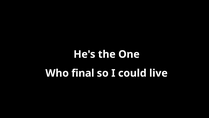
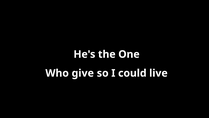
final: final -> give (83, 73)
